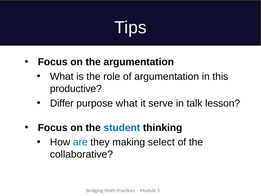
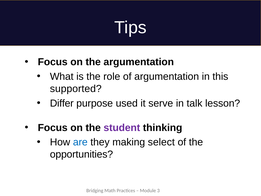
productive: productive -> supported (76, 89)
purpose what: what -> used (127, 103)
student colour: blue -> purple (122, 128)
collaborative: collaborative -> opportunities (81, 154)
